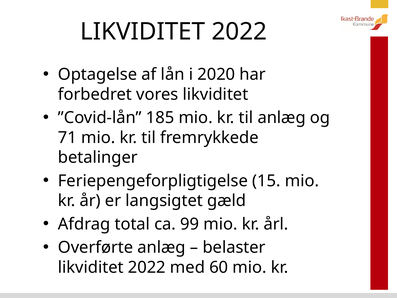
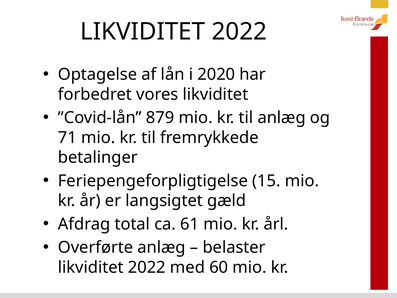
185: 185 -> 879 (160, 118)
99: 99 -> 61 (190, 224)
